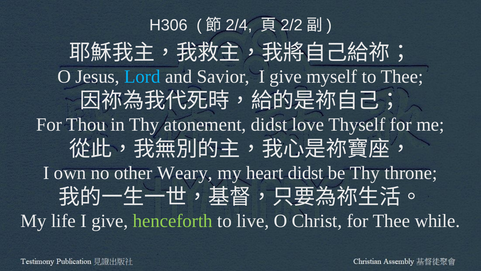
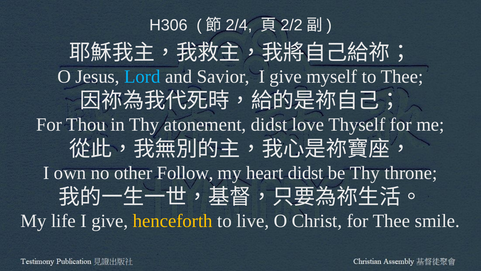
Weary: Weary -> Follow (185, 173)
henceforth colour: light green -> yellow (173, 221)
while: while -> smile (437, 221)
